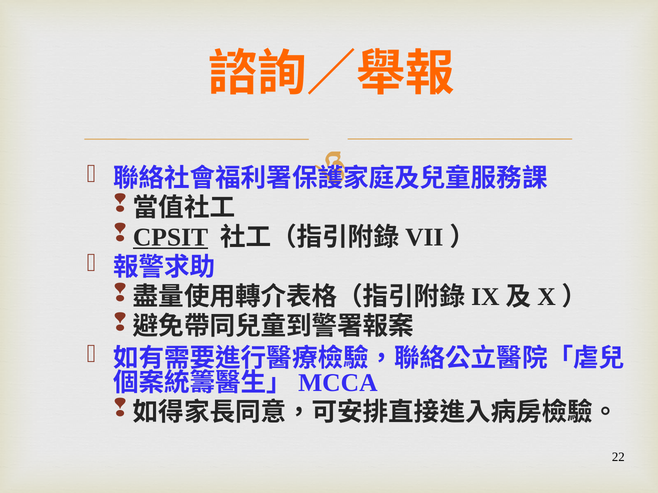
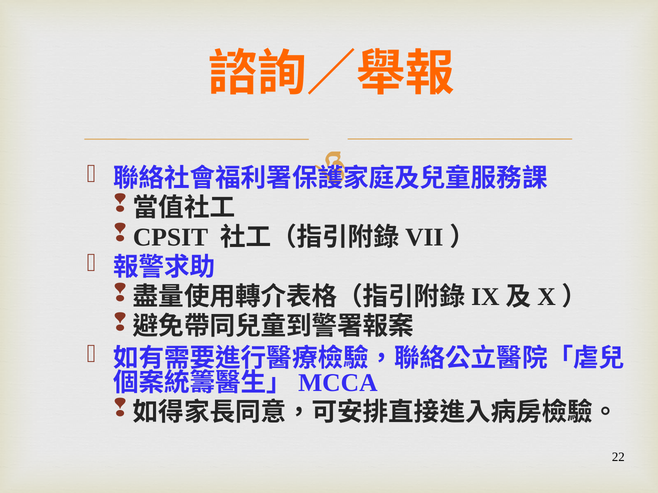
CPSIT underline: present -> none (171, 238)
